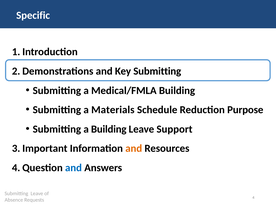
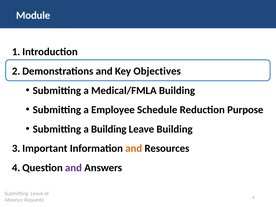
Specific: Specific -> Module (33, 15)
Key Submitting: Submitting -> Objectives (157, 71)
Materials: Materials -> Employee (113, 110)
Leave Support: Support -> Building (175, 129)
and colour: blue -> purple (74, 168)
